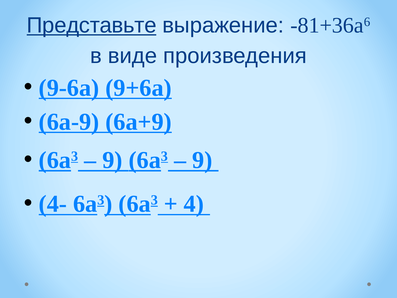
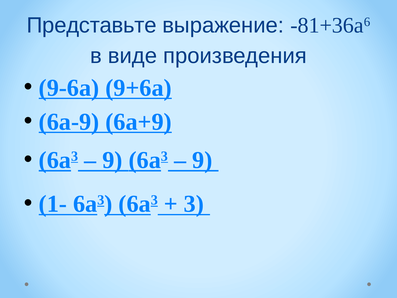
Представьте underline: present -> none (92, 25)
4-: 4- -> 1- (53, 204)
4: 4 -> 3 (194, 204)
